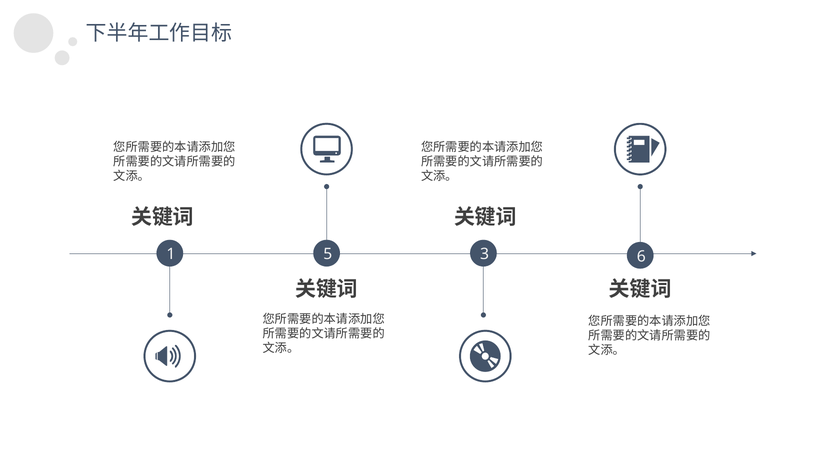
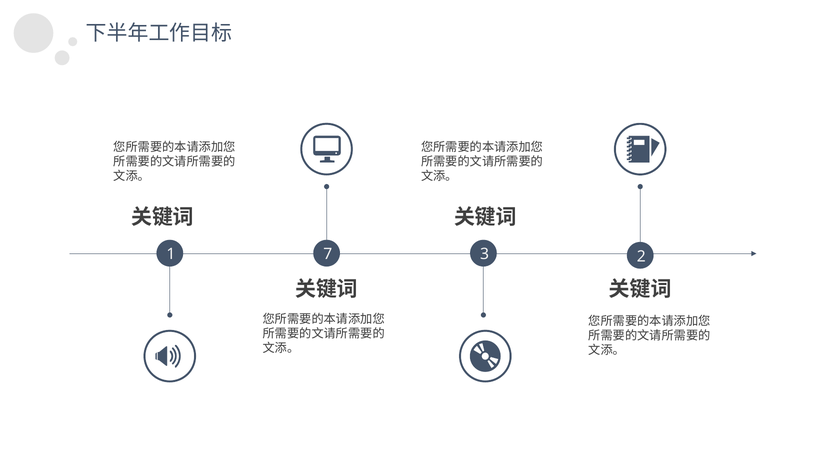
5: 5 -> 7 (328, 254)
6: 6 -> 2 (641, 256)
